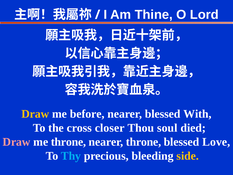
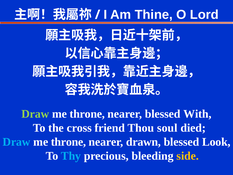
Draw colour: yellow -> light green (35, 114)
before: before -> throne (87, 114)
closer: closer -> friend (110, 128)
Draw colour: pink -> light blue (17, 142)
nearer throne: throne -> drawn (144, 142)
Love: Love -> Look (216, 142)
